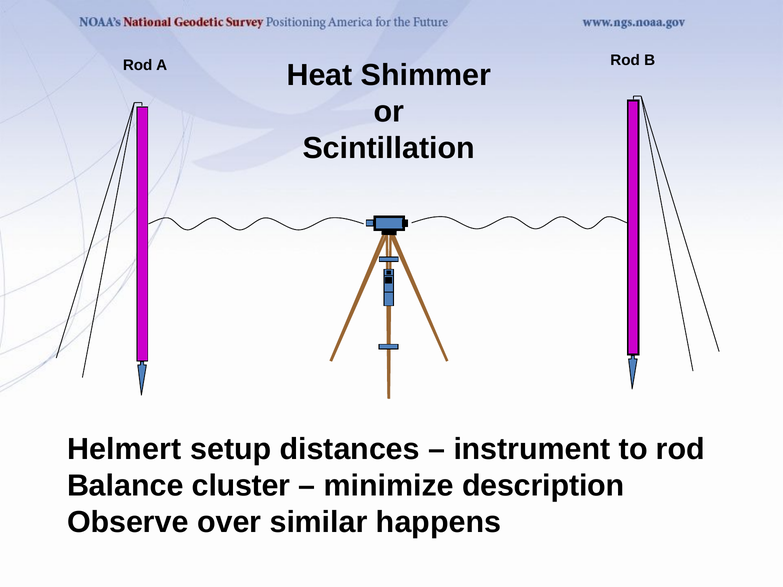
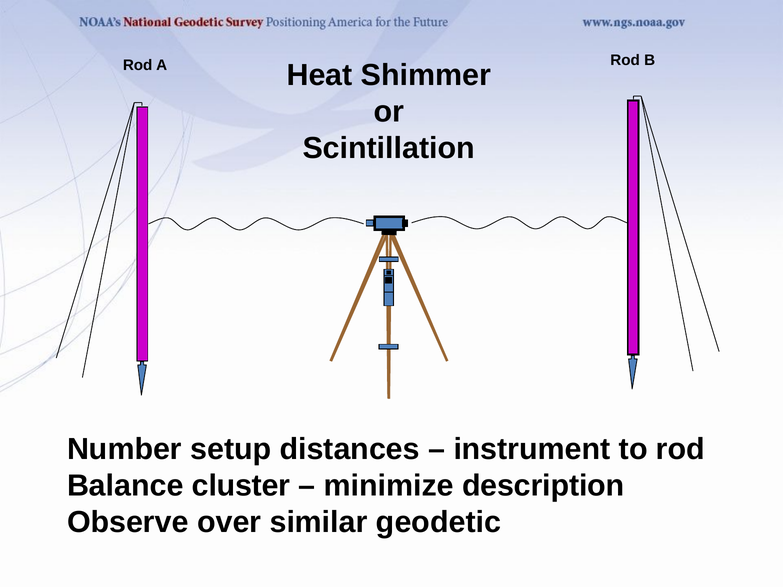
Helmert: Helmert -> Number (124, 449)
happens: happens -> geodetic (439, 522)
